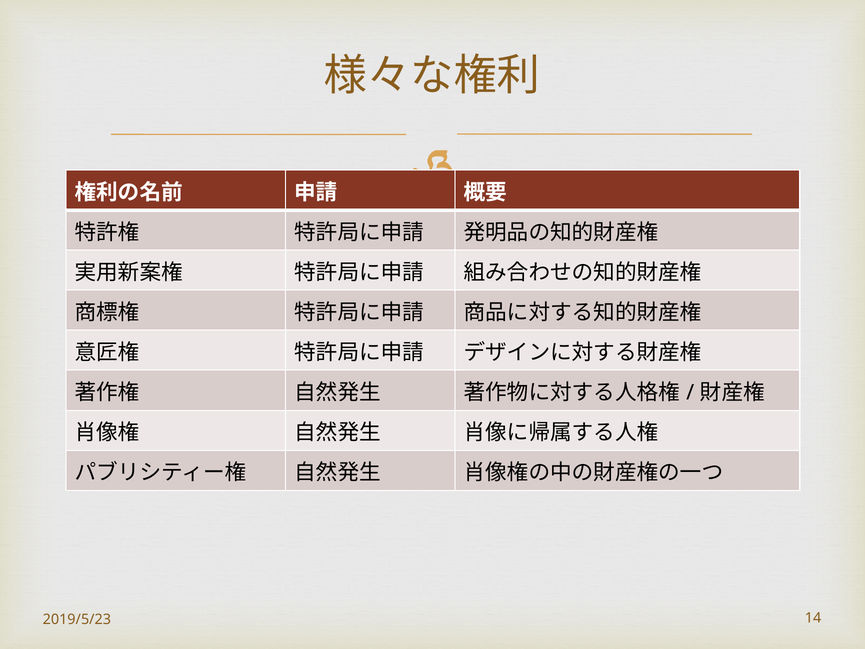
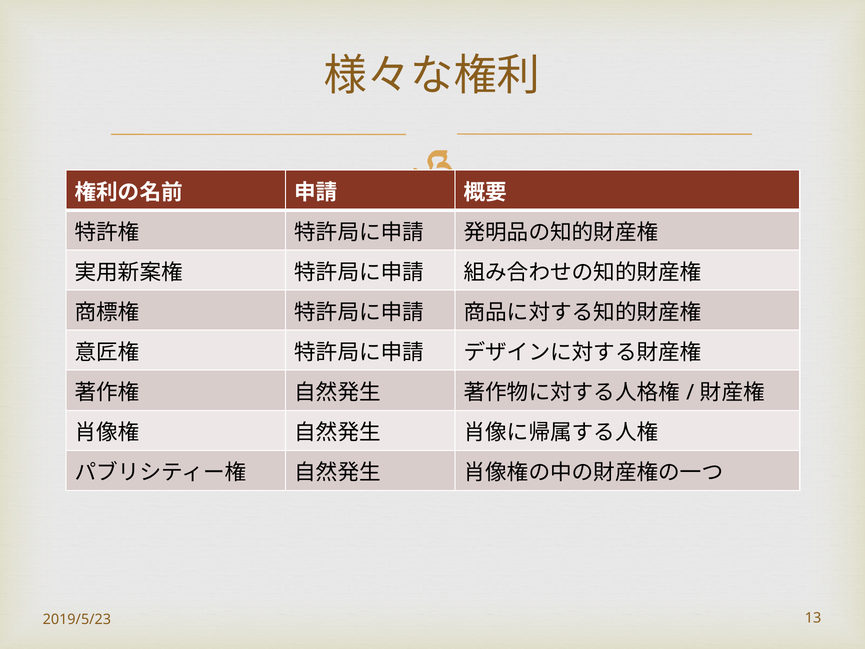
14: 14 -> 13 (813, 618)
